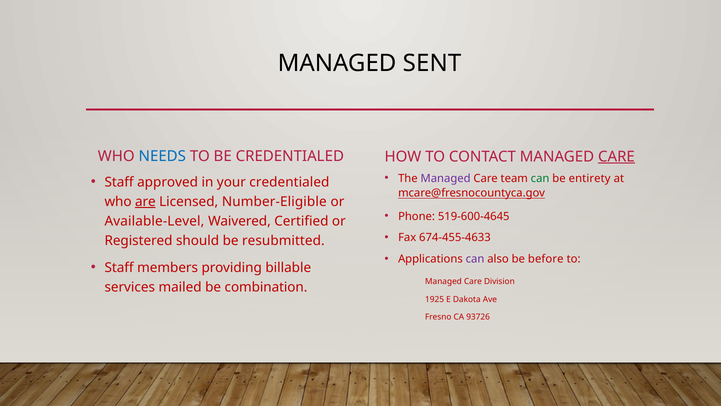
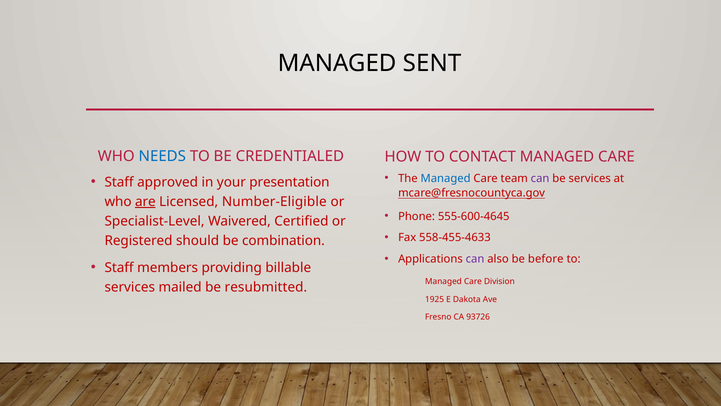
CARE underline: present -> none (616, 156)
Managed colour: purple -> blue (446, 178)
can colour: green -> purple (540, 178)
be entirety: entirety -> services (590, 178)
your credentialed: credentialed -> presentation (289, 182)
519-600-4645: 519-600-4645 -> 555-600-4645 (474, 216)
Available-Level: Available-Level -> Specialist-Level (155, 221)
674-455-4633: 674-455-4633 -> 558-455-4633 (455, 237)
resubmitted: resubmitted -> combination (283, 240)
combination: combination -> resubmitted (266, 287)
